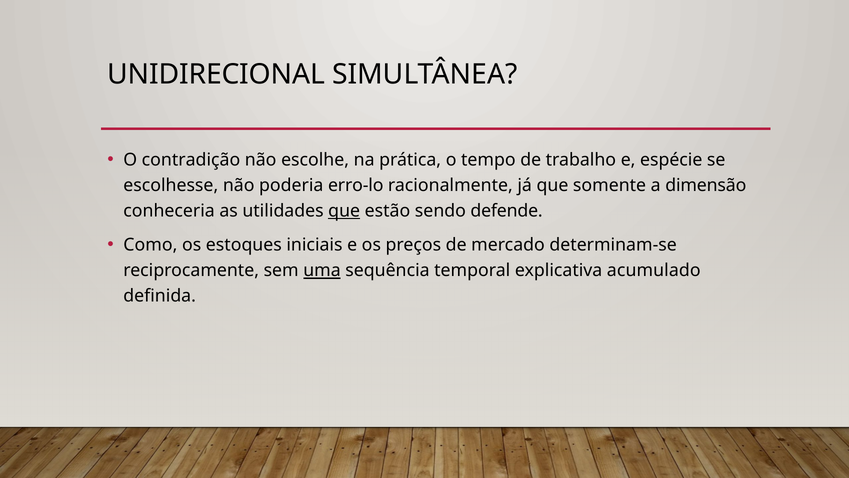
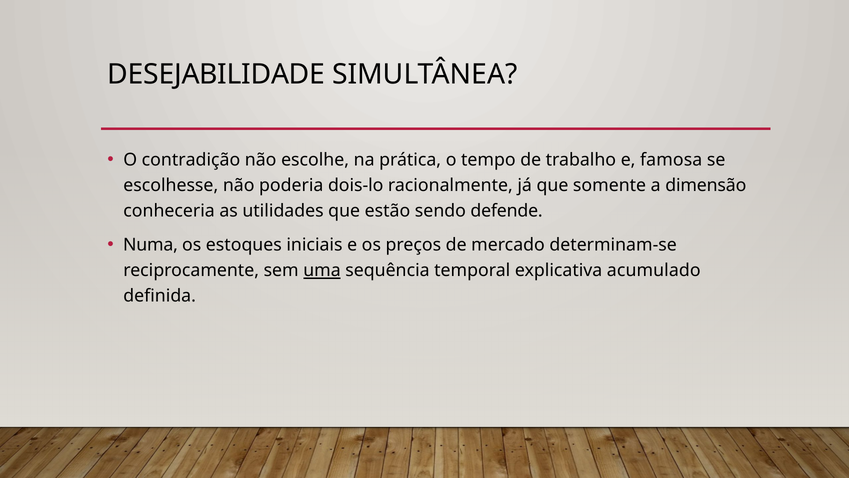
UNIDIRECIONAL: UNIDIRECIONAL -> DESEJABILIDADE (216, 74)
espécie: espécie -> famosa (671, 160)
erro-lo: erro-lo -> dois-lo (356, 185)
que underline: present -> none (344, 211)
Como: Como -> Numa (150, 245)
